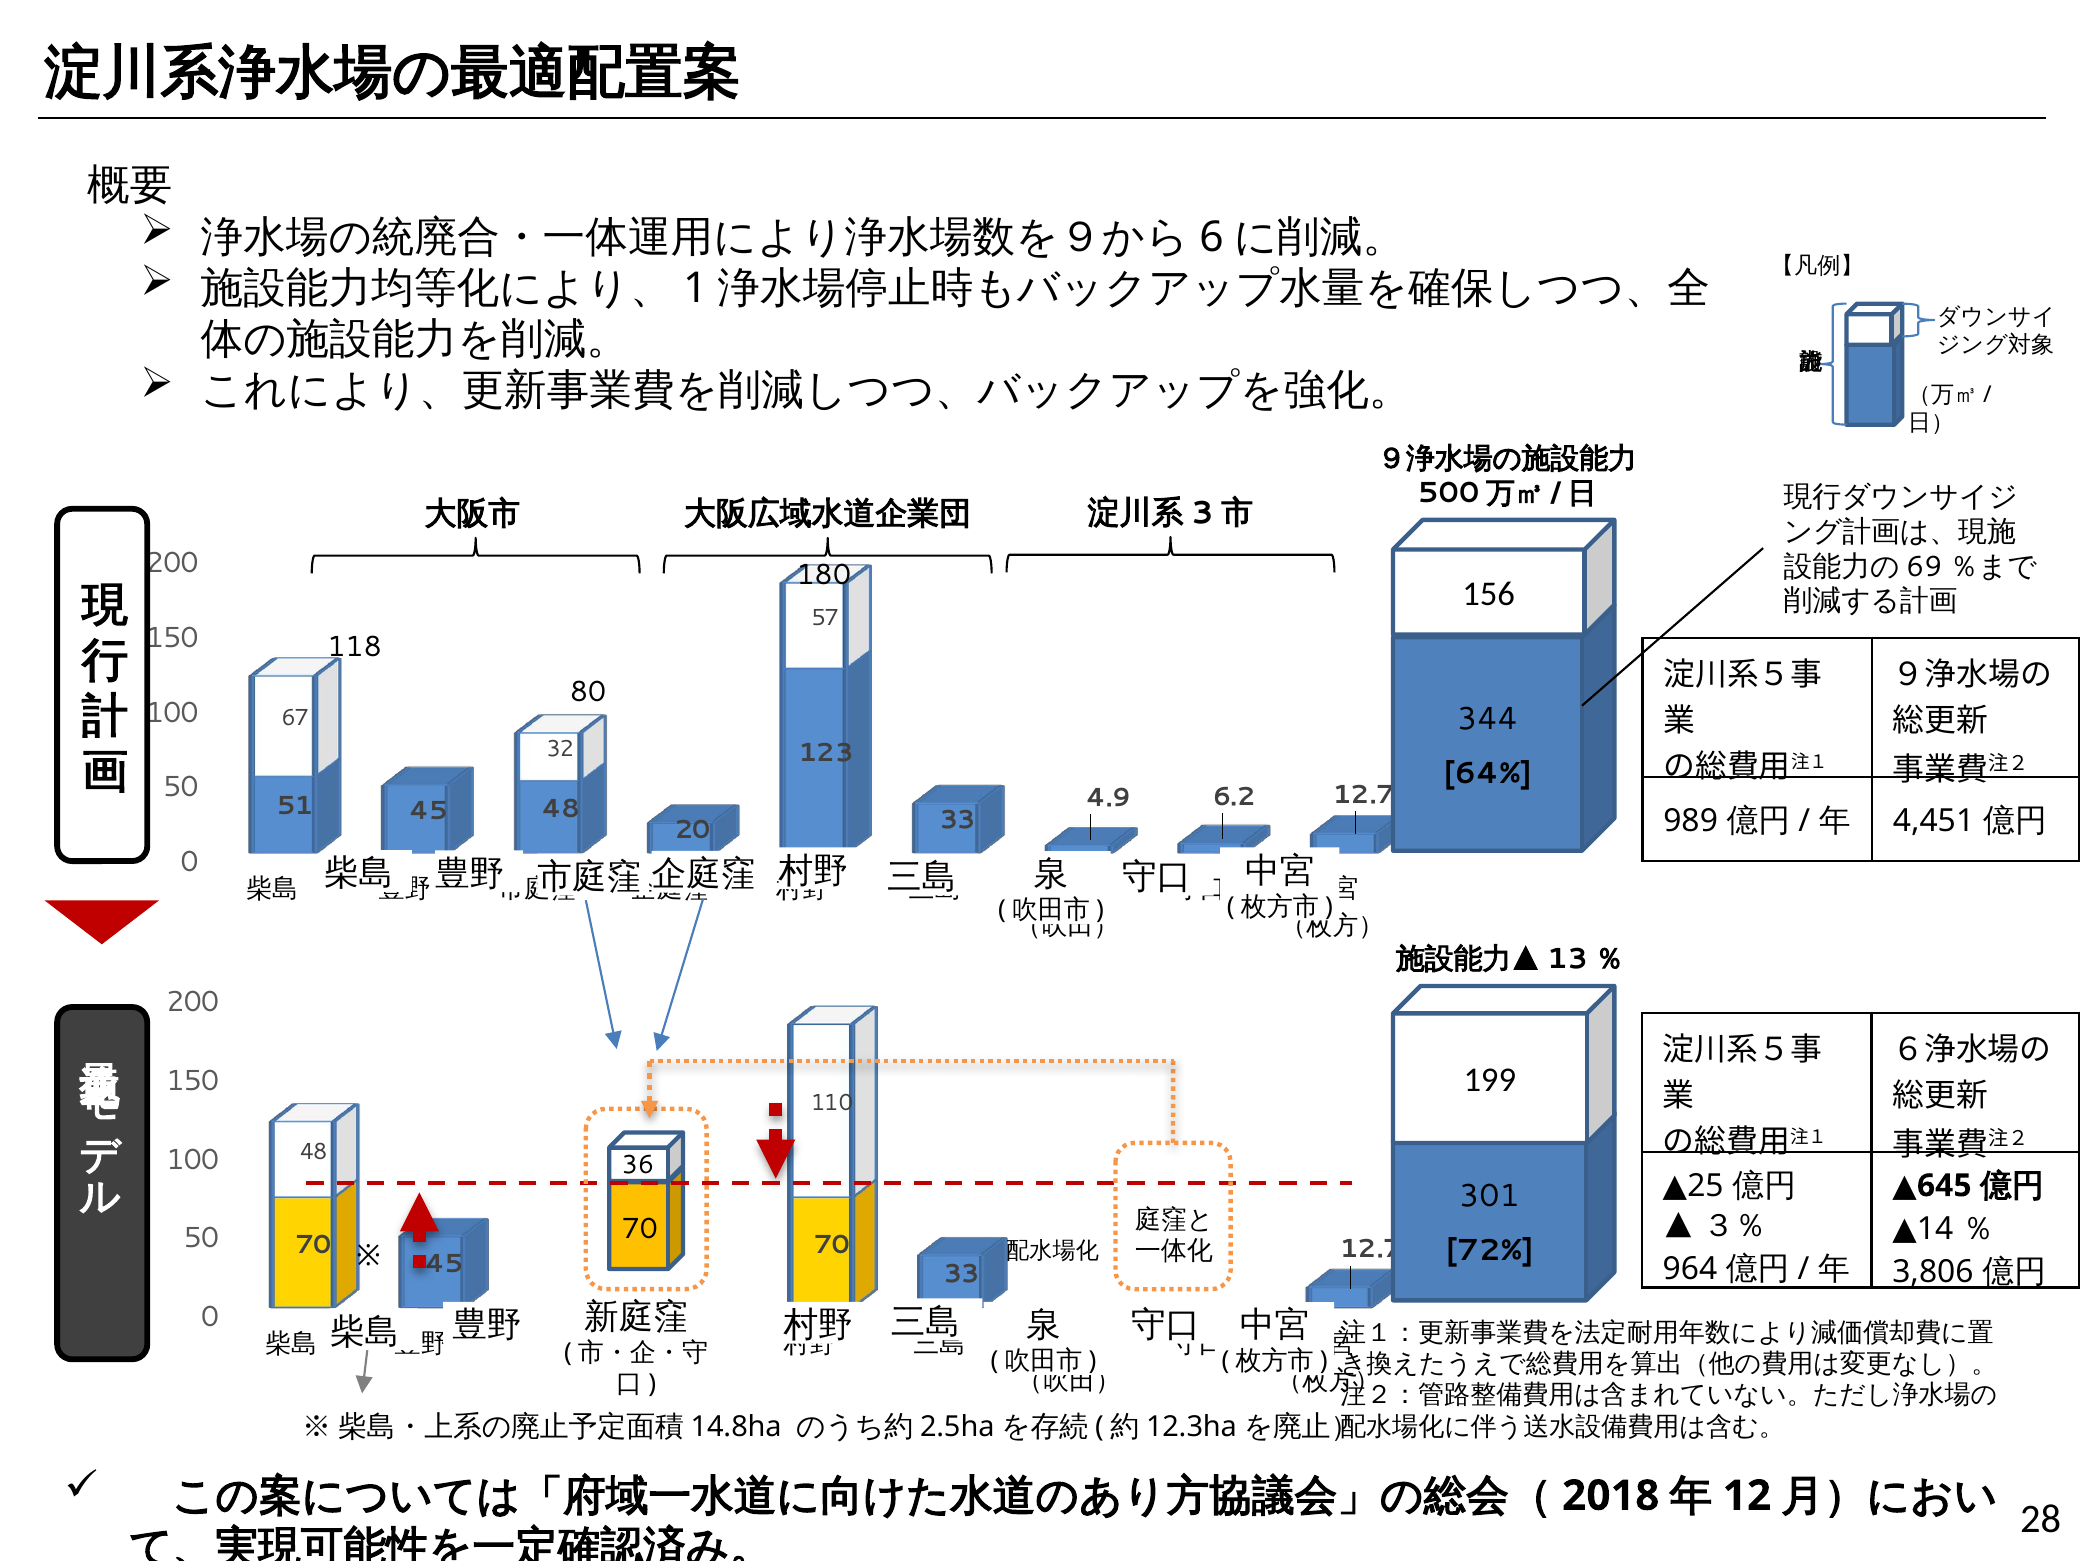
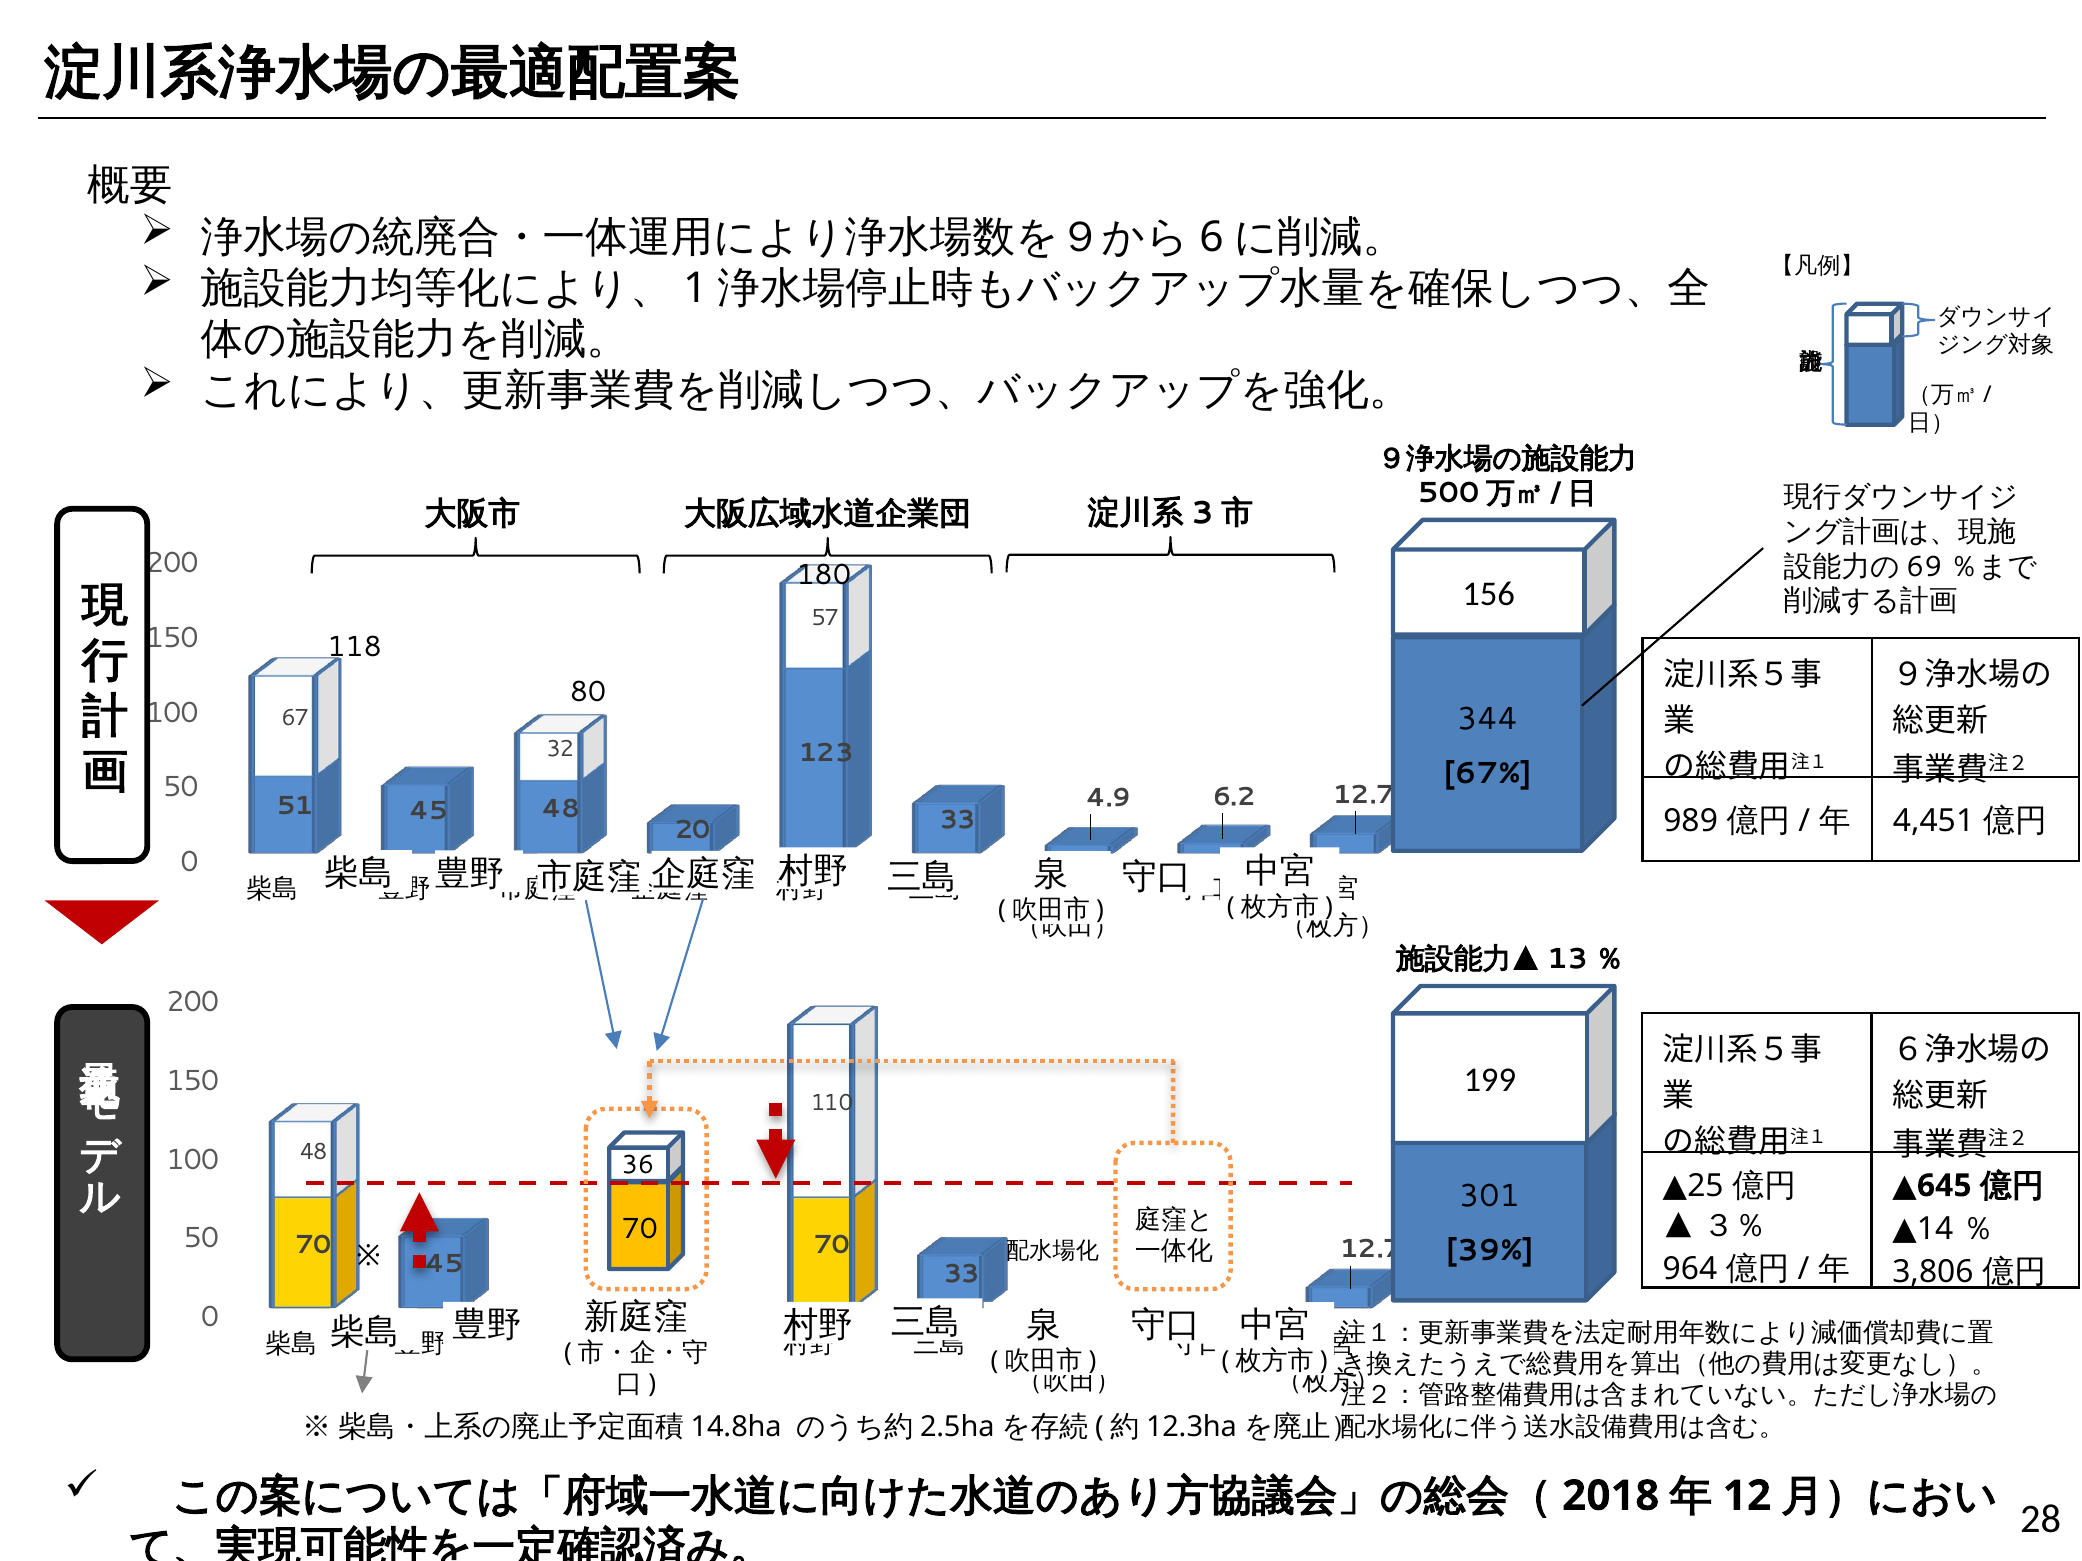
64%: 64% -> 67% (1487, 774)
72%: 72% -> 39% (1490, 1251)
